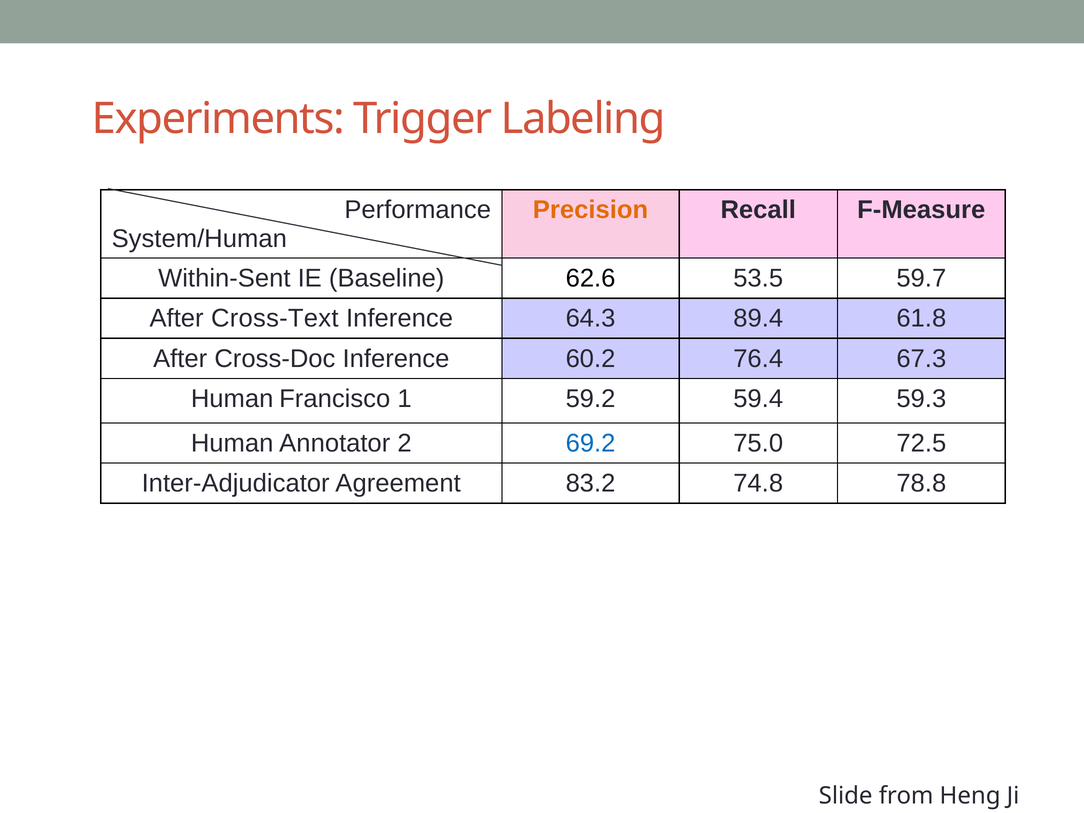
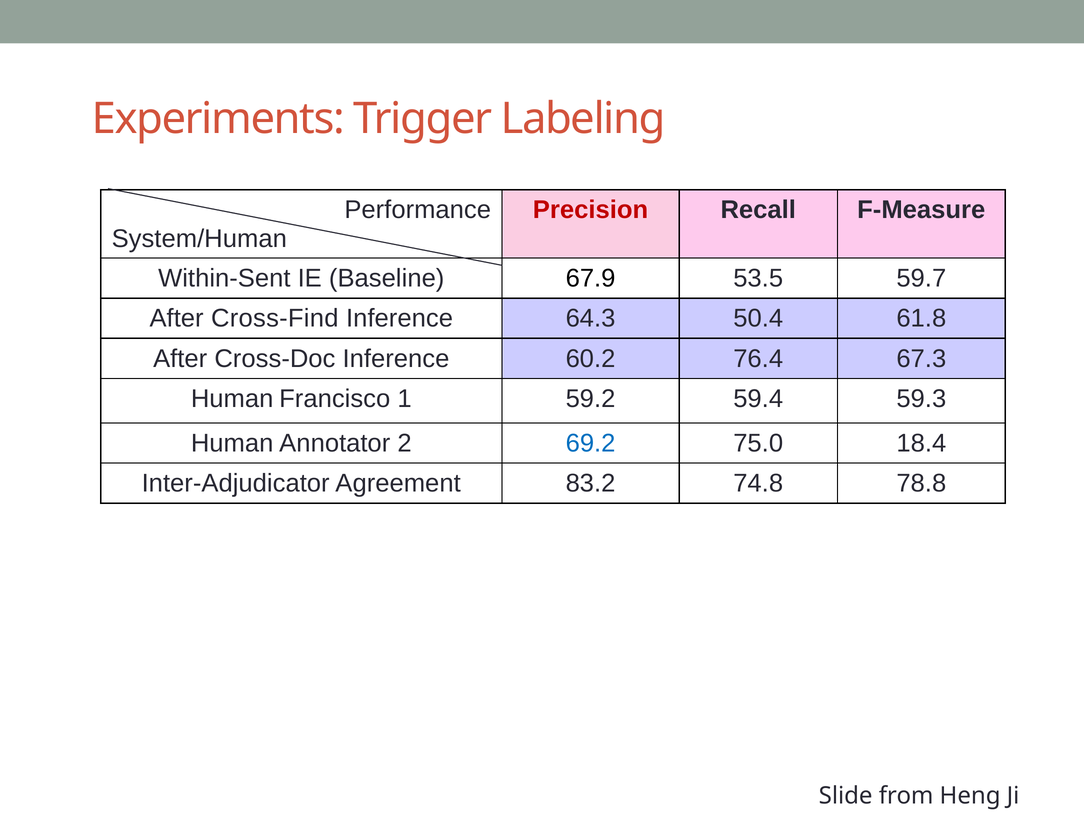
Precision colour: orange -> red (590, 210)
62.6: 62.6 -> 67.9 (591, 278)
Cross-Text: Cross-Text -> Cross-Find (275, 319)
89.4: 89.4 -> 50.4 (758, 319)
72.5: 72.5 -> 18.4 (921, 443)
